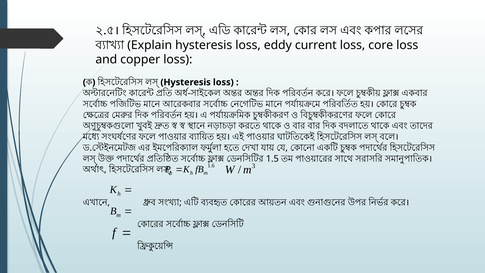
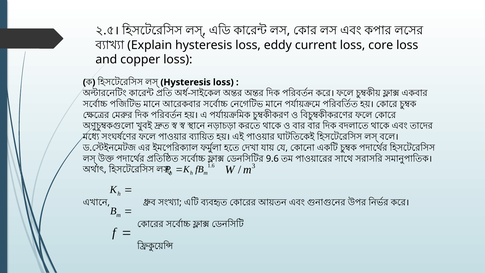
1.5: 1.5 -> 9.6 (272, 159)
